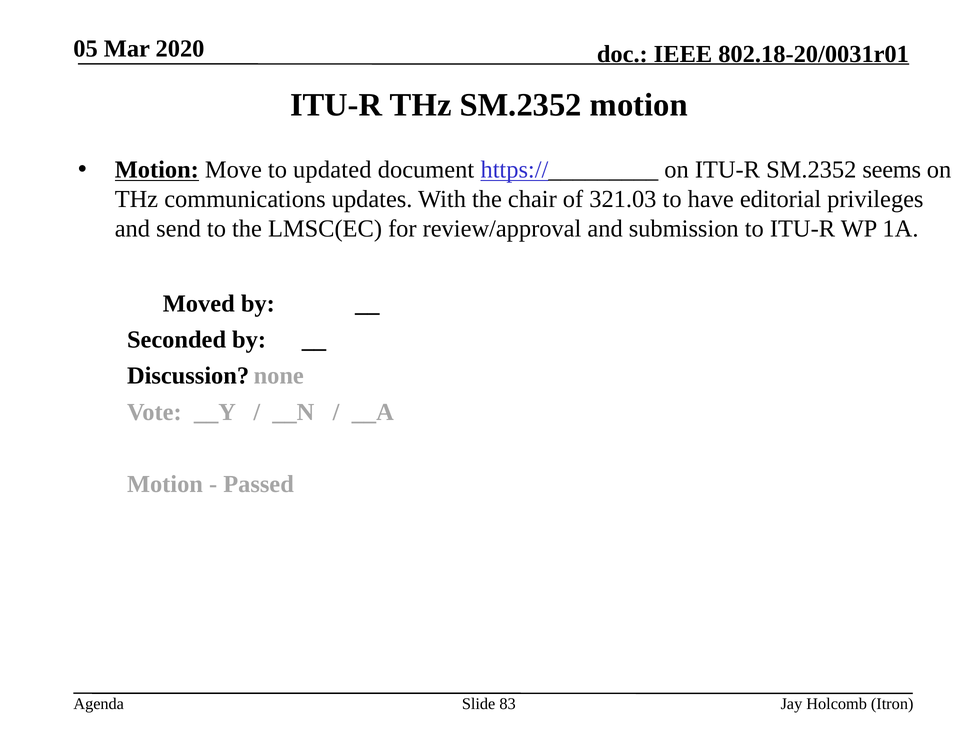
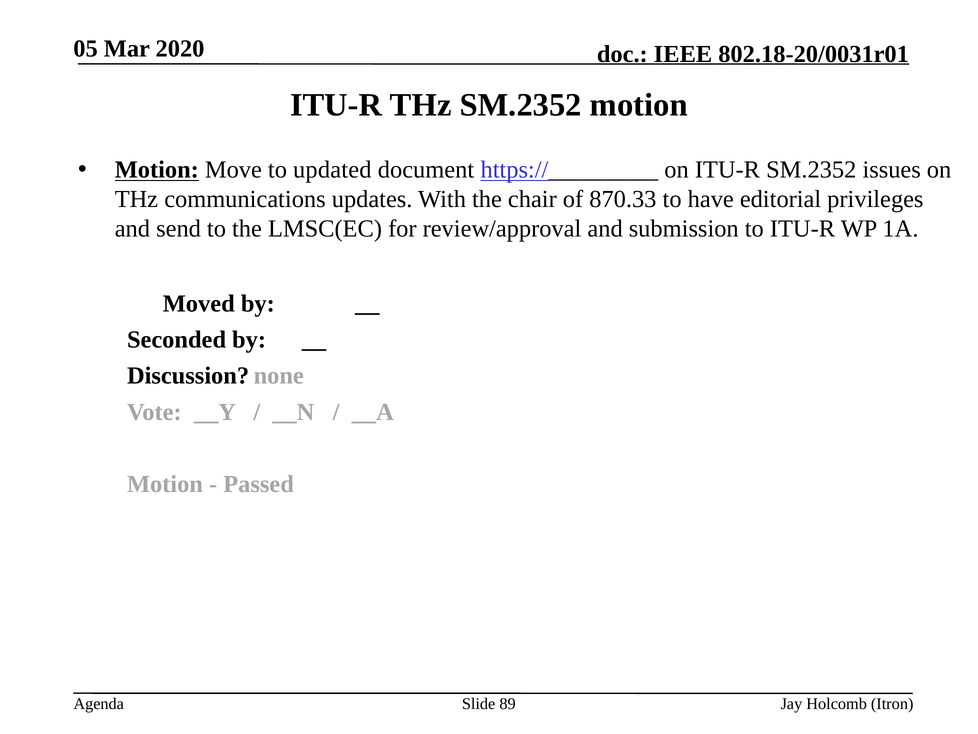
seems: seems -> issues (892, 170)
321.03: 321.03 -> 870.33 (623, 199)
83: 83 -> 89 (508, 703)
